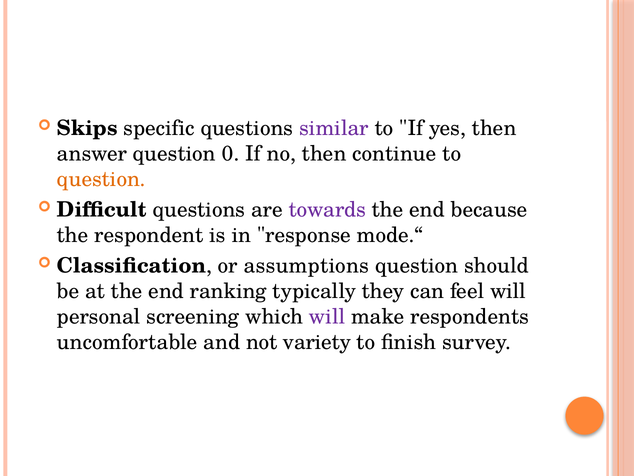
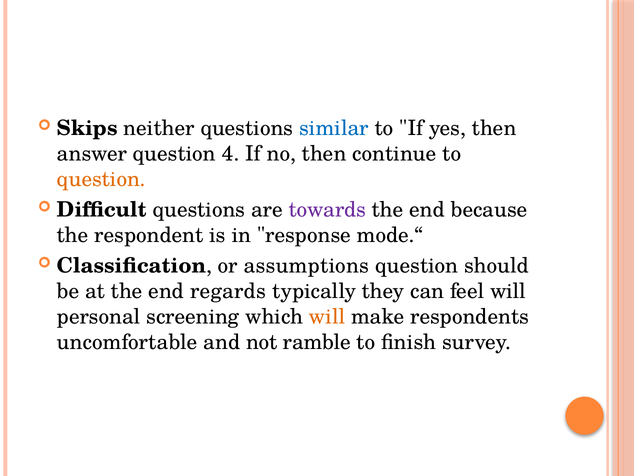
specific: specific -> neither (159, 128)
similar colour: purple -> blue (334, 128)
0: 0 -> 4 (231, 154)
ranking: ranking -> regards (228, 291)
will colour: purple -> orange (327, 316)
variety: variety -> ramble (317, 342)
